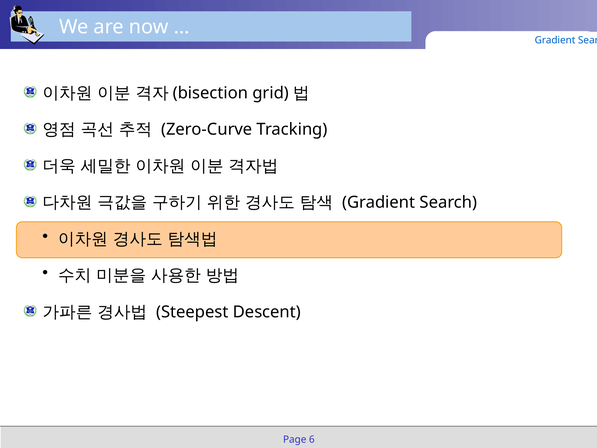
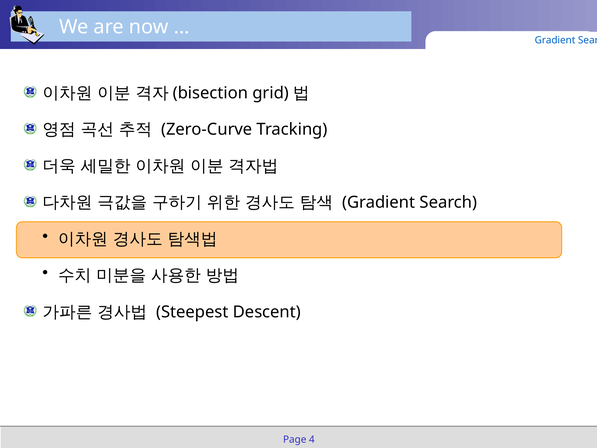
6: 6 -> 4 (312, 439)
